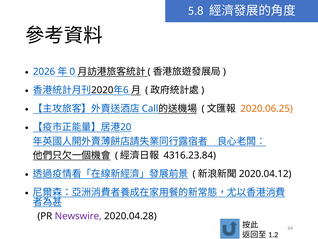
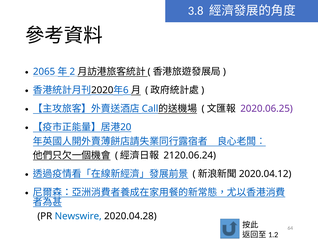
5.8: 5.8 -> 3.8 (196, 11)
2026: 2026 -> 2065 (44, 72)
0: 0 -> 2 (72, 72)
2020.06.25 colour: orange -> purple (267, 109)
4316.23.84: 4316.23.84 -> 2120.06.24 (190, 155)
Newswire colour: purple -> blue (78, 216)
